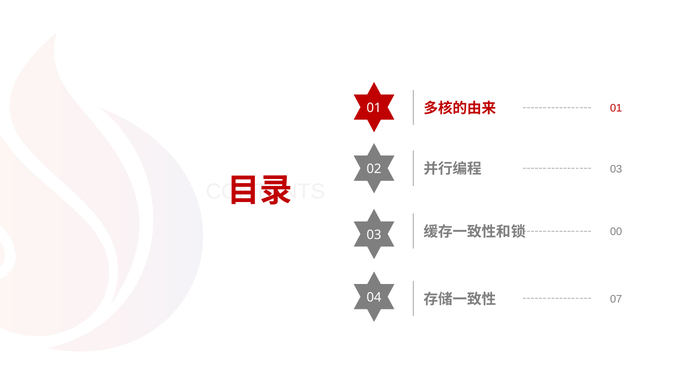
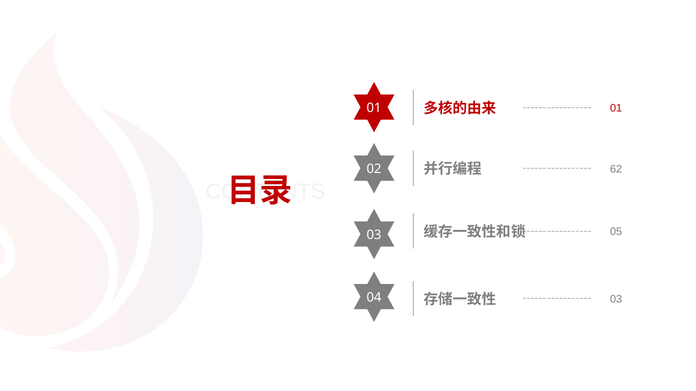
03: 03 -> 62 (616, 169)
00: 00 -> 05 (616, 232)
07: 07 -> 03 (616, 299)
